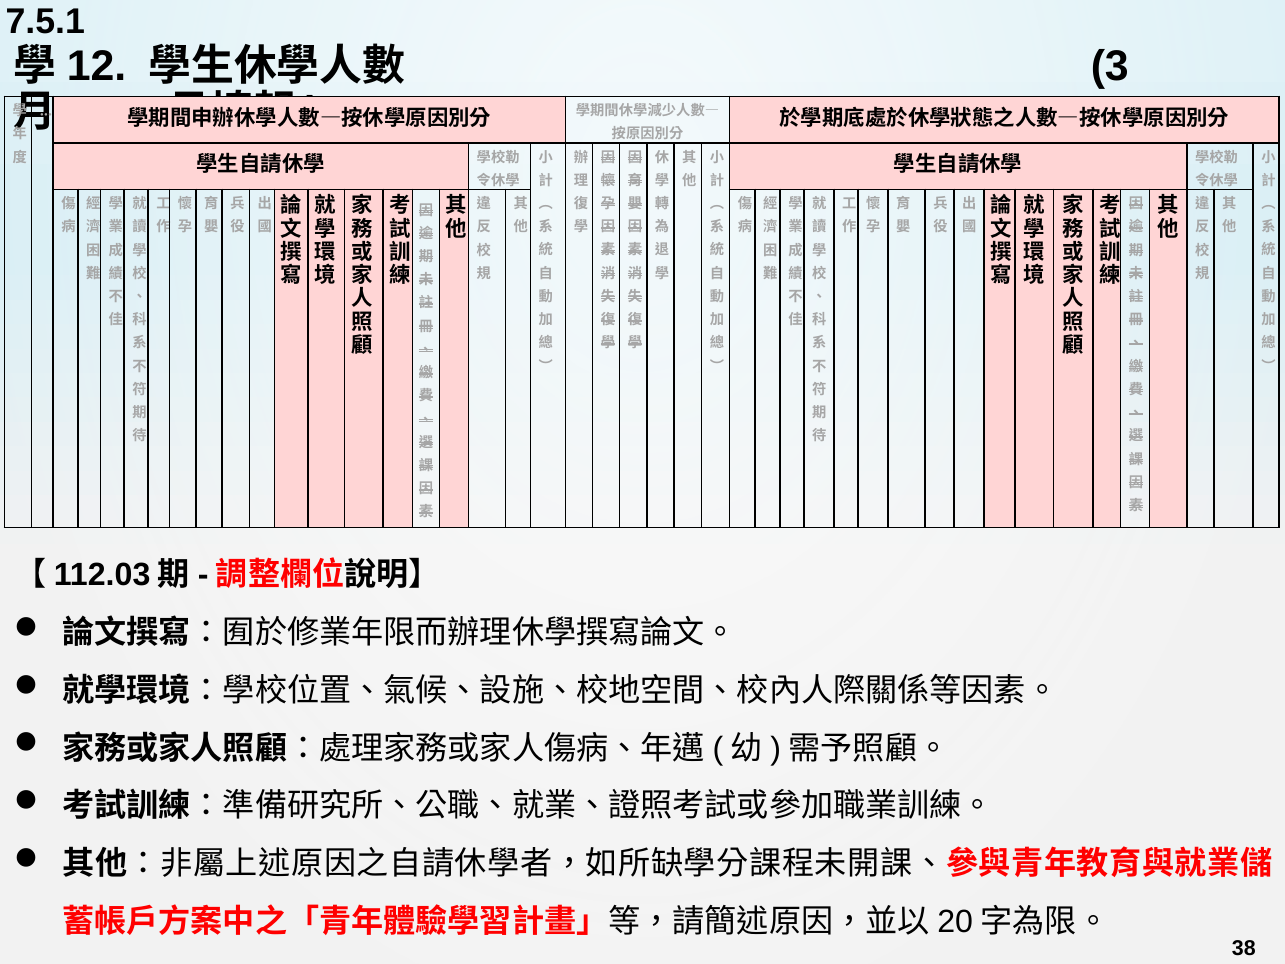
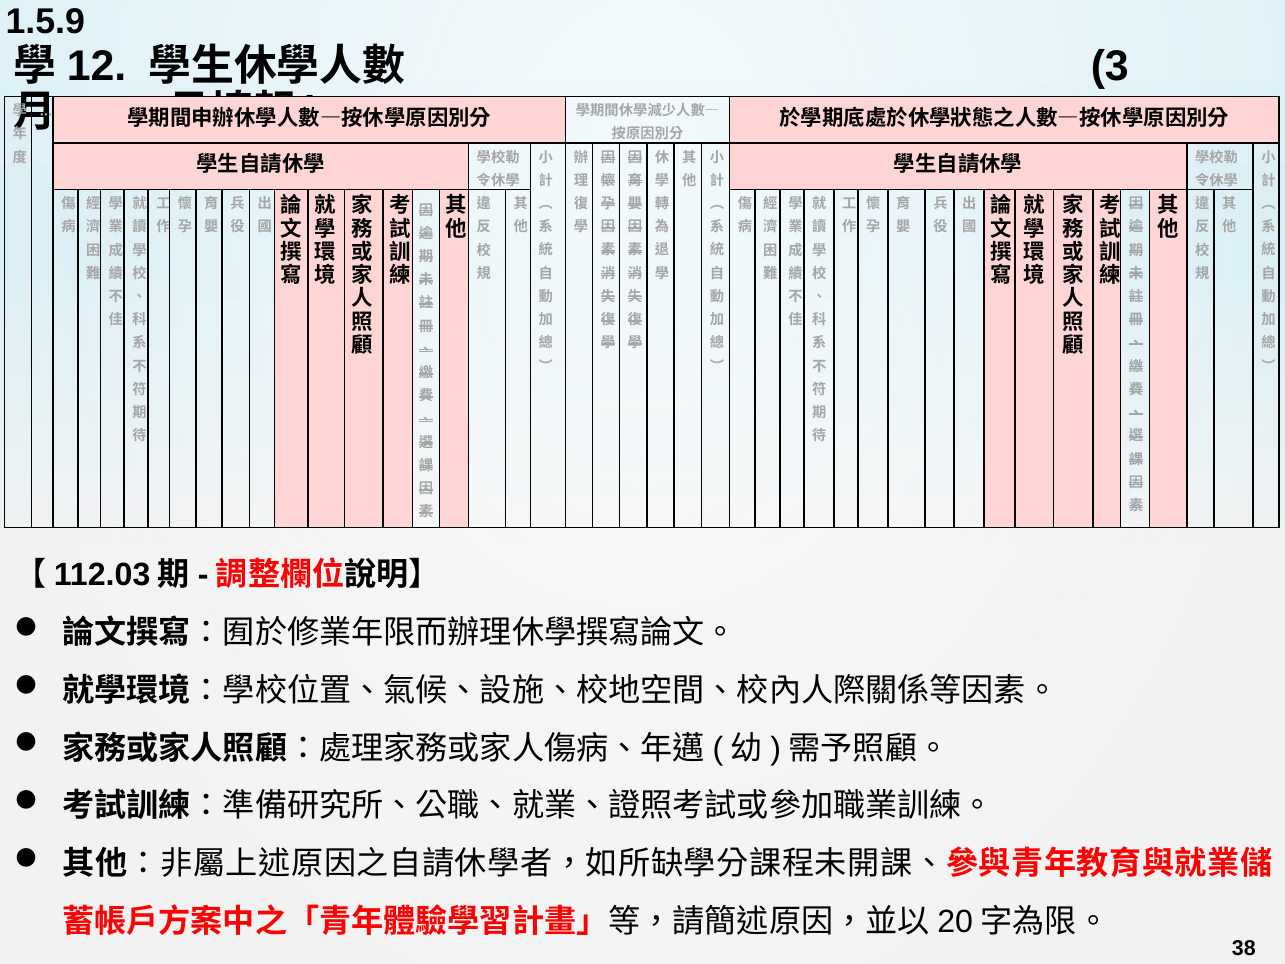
7.5.1: 7.5.1 -> 1.5.9 (45, 22)
